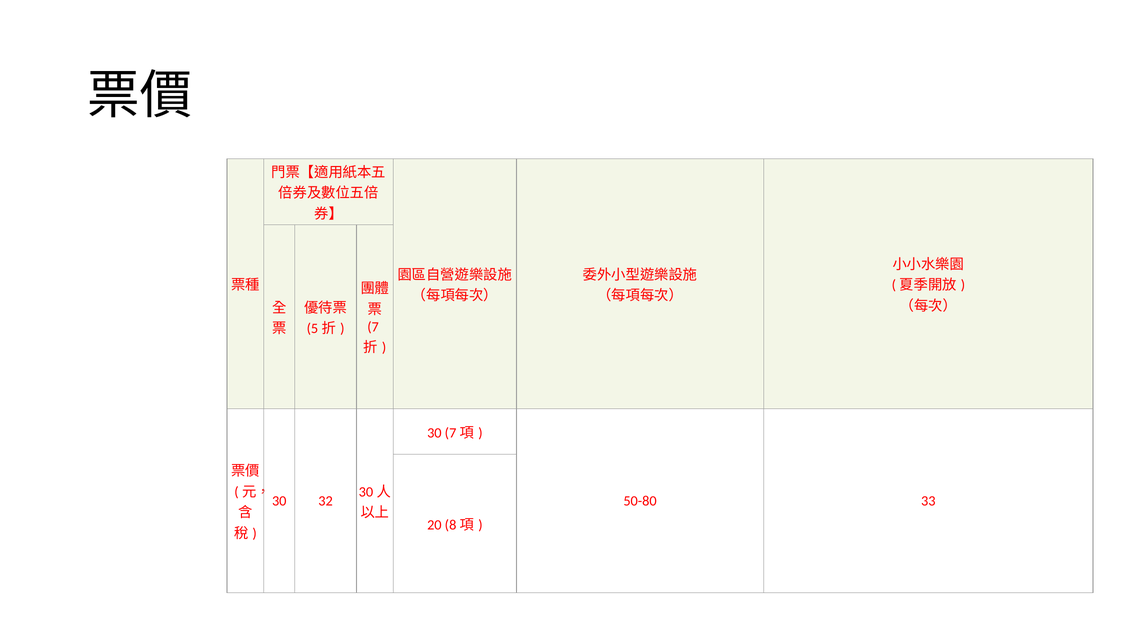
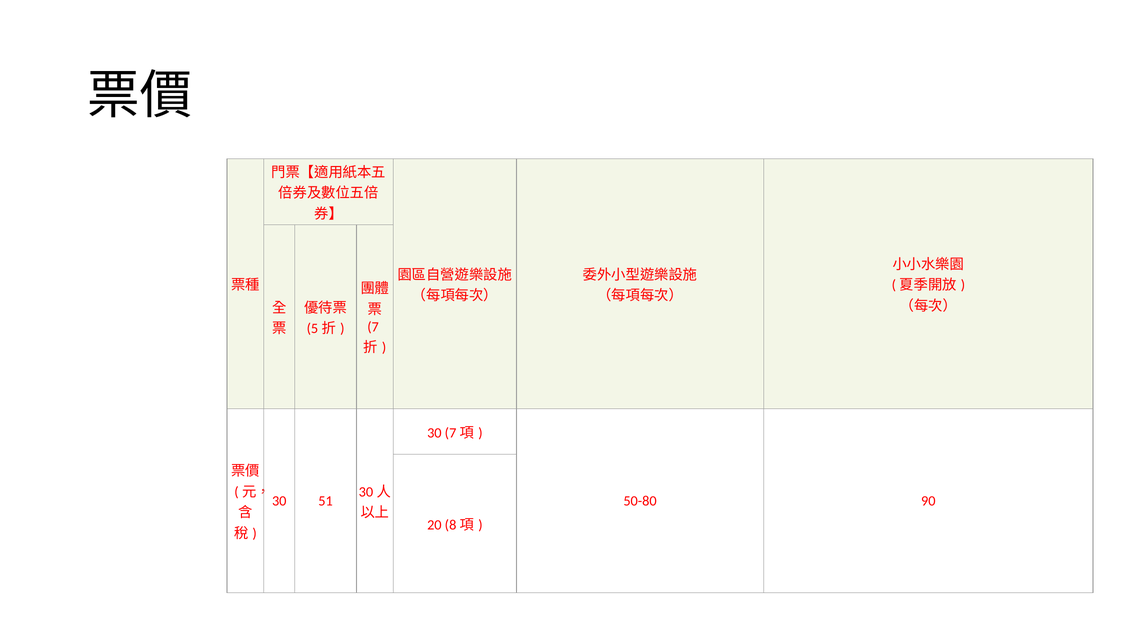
32: 32 -> 51 (326, 501)
33: 33 -> 90 (928, 501)
